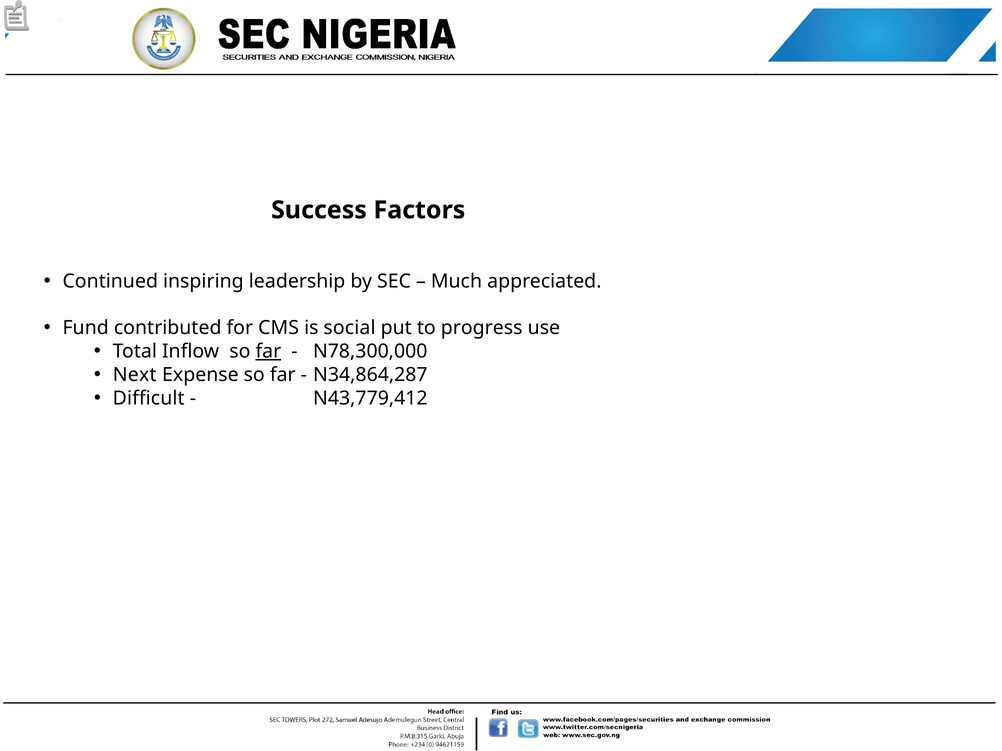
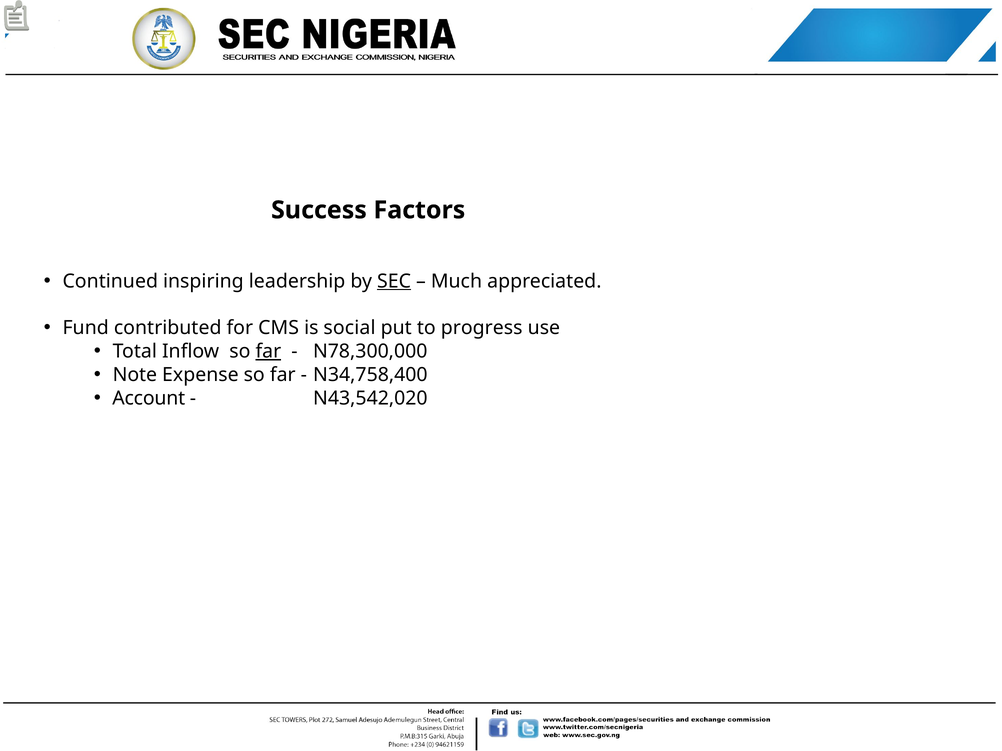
SEC underline: none -> present (394, 281)
Next: Next -> Note (135, 375)
N34,864,287: N34,864,287 -> N34,758,400 (370, 375)
Difficult: Difficult -> Account (149, 398)
N43,779,412: N43,779,412 -> N43,542,020 (370, 398)
